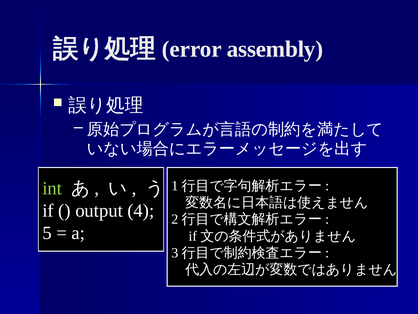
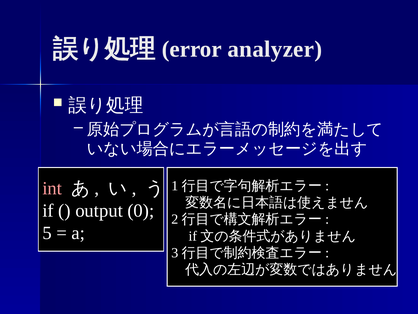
assembly: assembly -> analyzer (275, 49)
int colour: light green -> pink (52, 188)
4: 4 -> 0 (141, 210)
